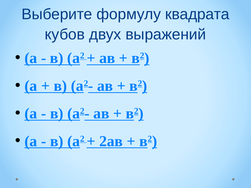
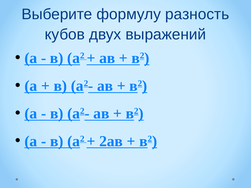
квадрата: квадрата -> разность (197, 14)
